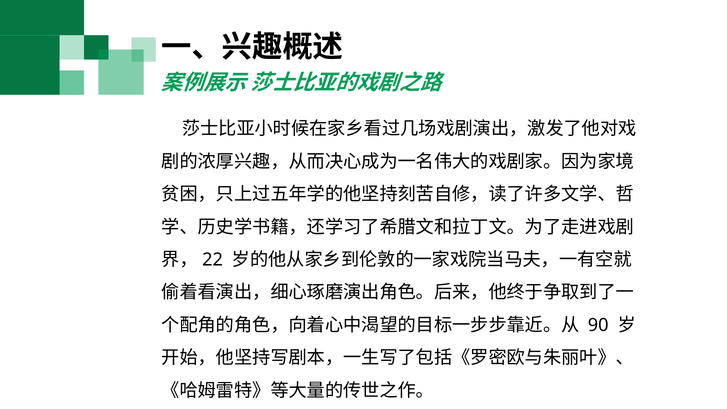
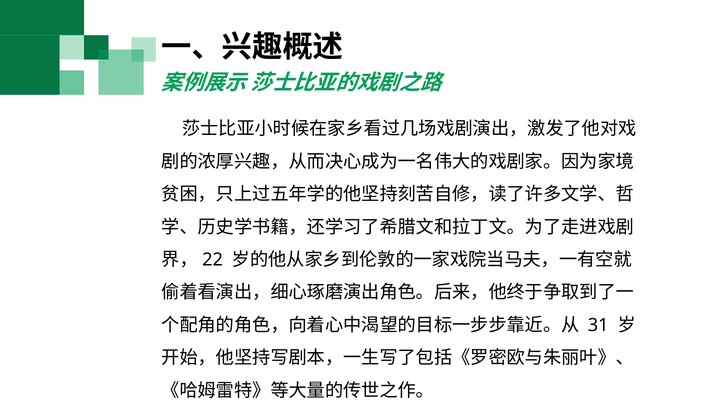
90: 90 -> 31 (598, 325)
